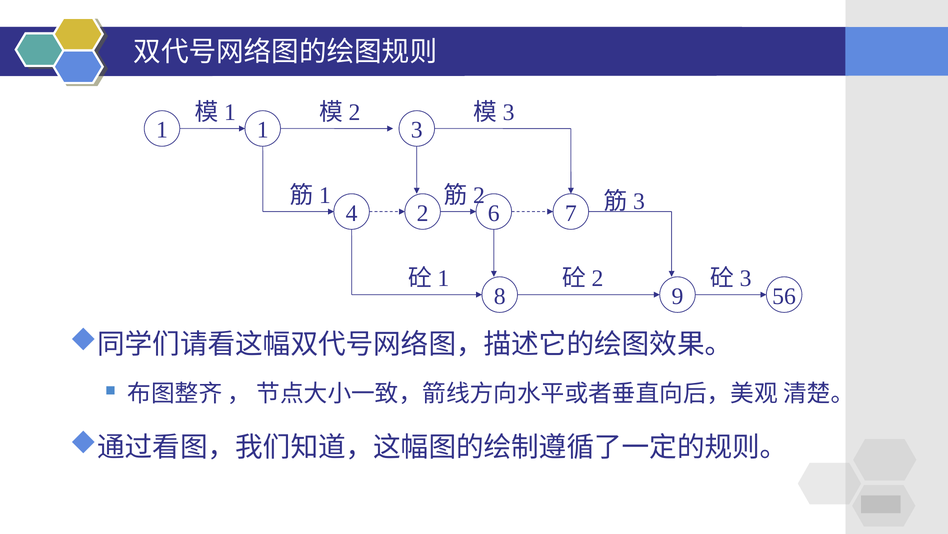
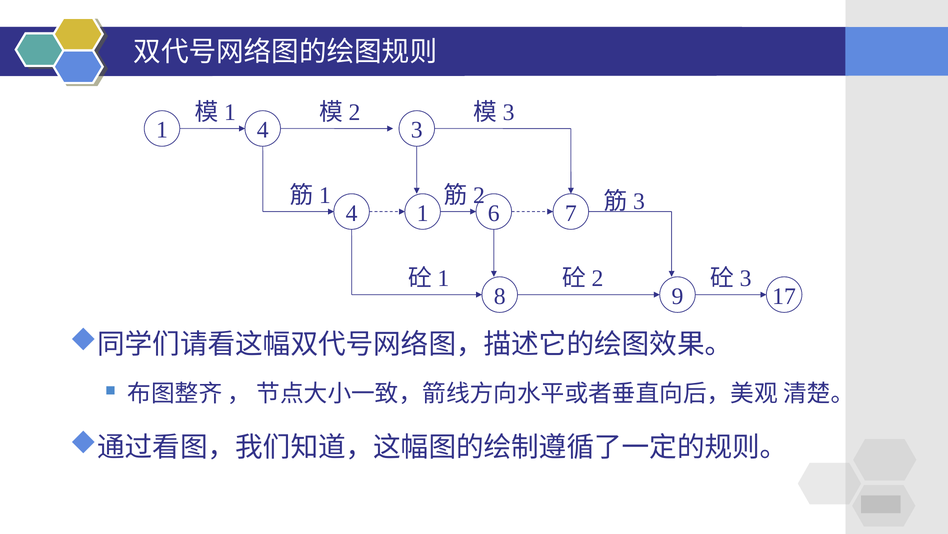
1 1: 1 -> 4 (263, 130)
4 2: 2 -> 1 (423, 213)
56: 56 -> 17 (784, 296)
